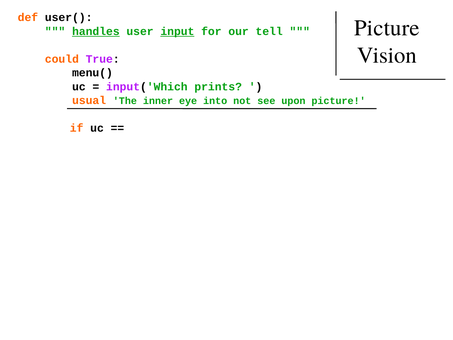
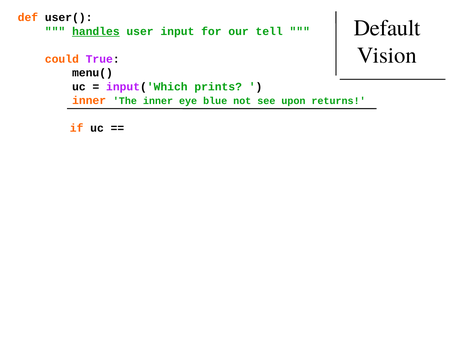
Picture: Picture -> Default (387, 28)
input underline: present -> none (177, 31)
usual: usual -> inner (89, 100)
into: into -> blue (215, 101)
upon picture: picture -> returns (339, 101)
